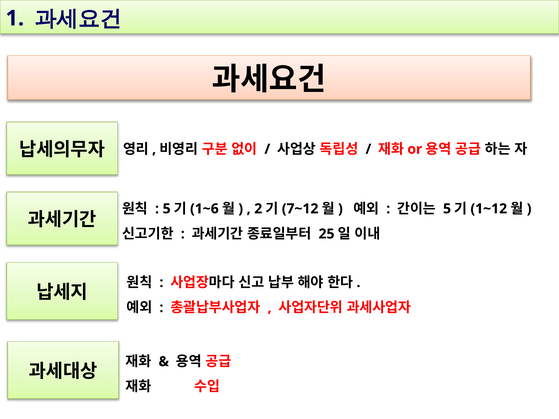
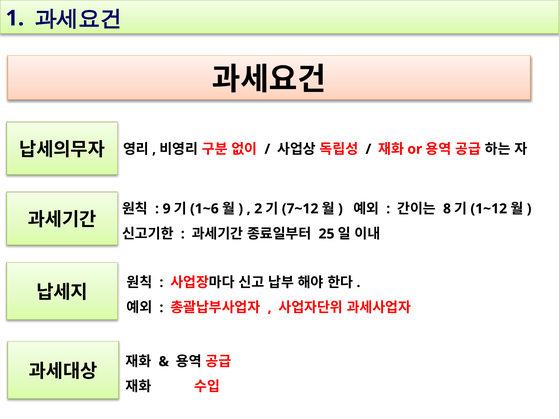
5: 5 -> 9 (167, 209)
5: 5 -> 8 (447, 209)
